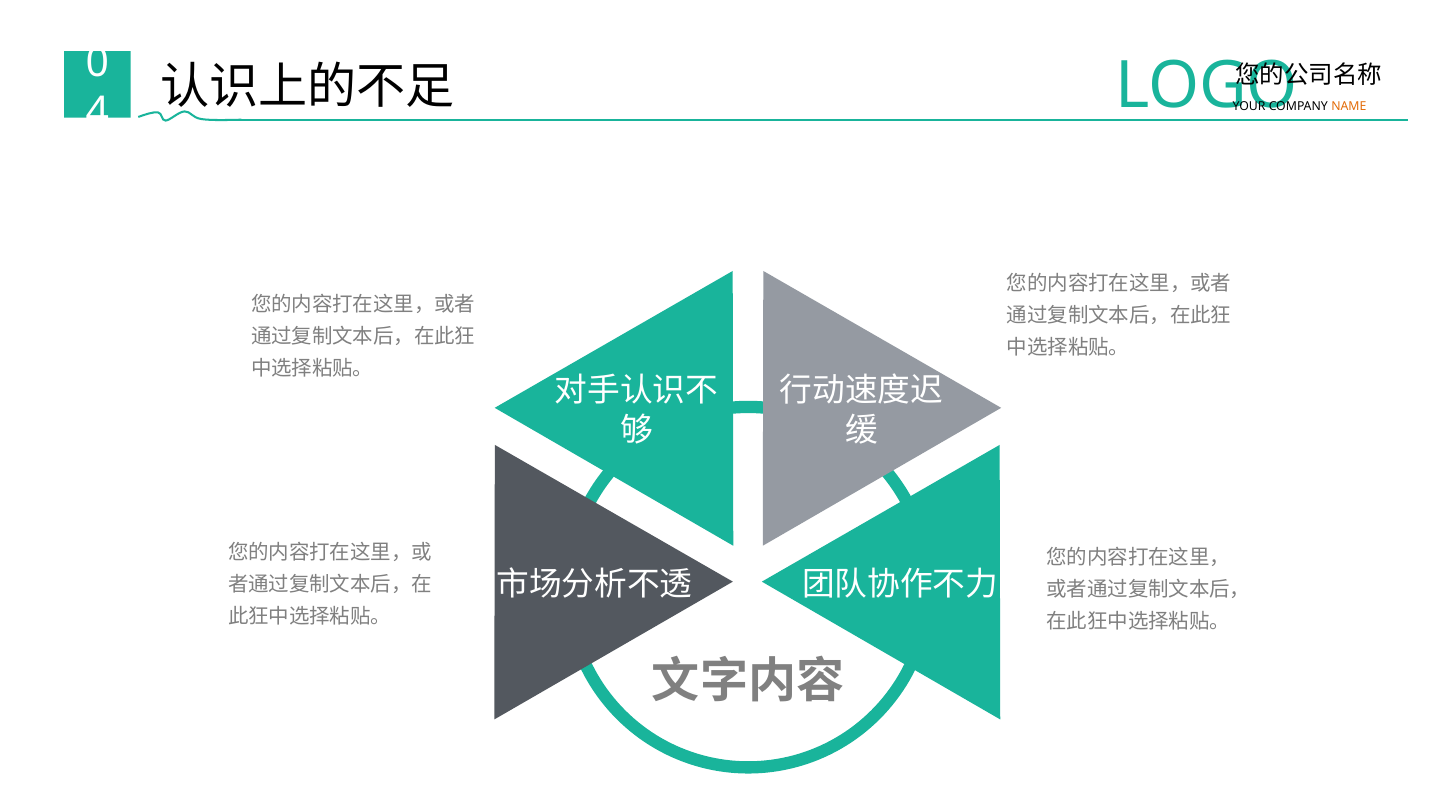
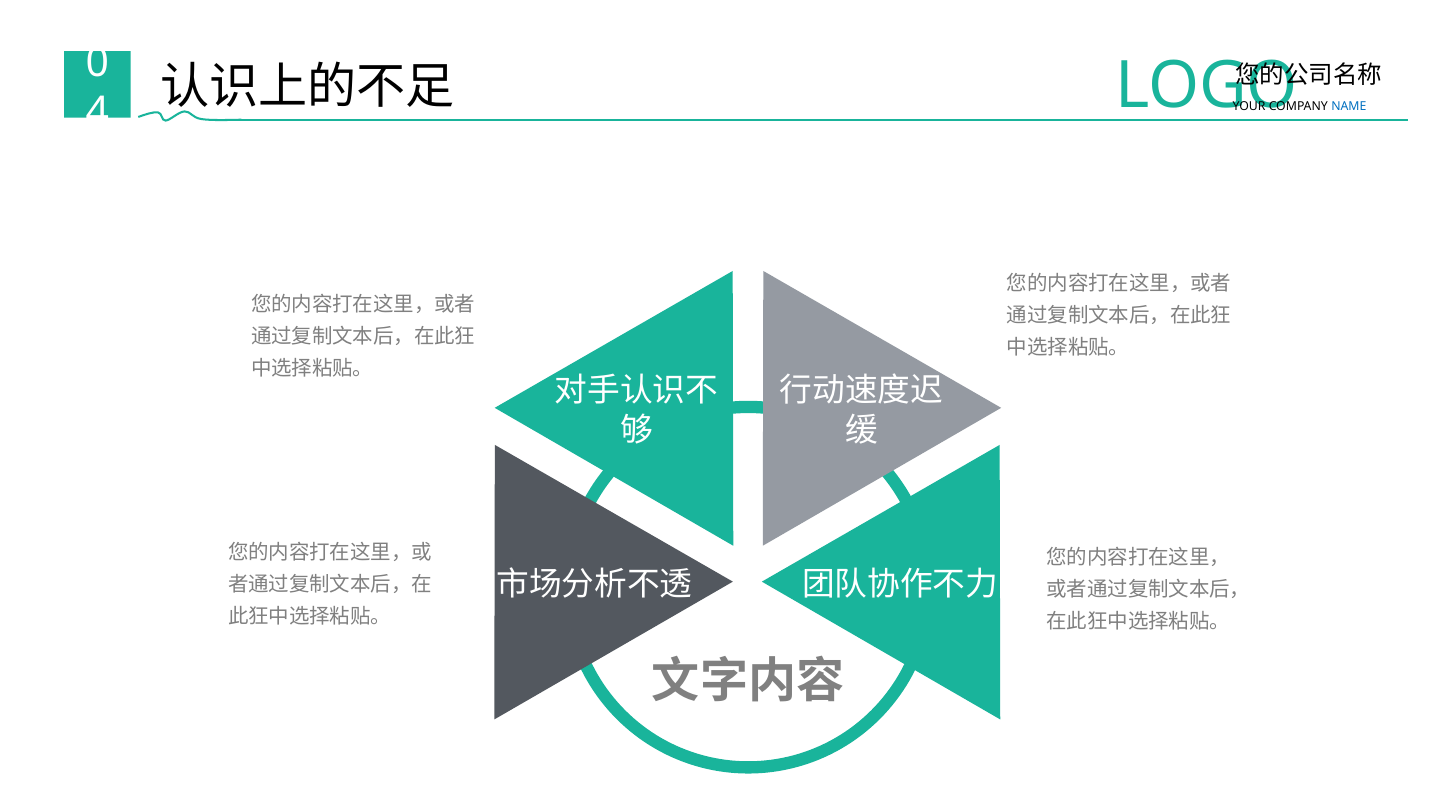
NAME colour: orange -> blue (1349, 106)
